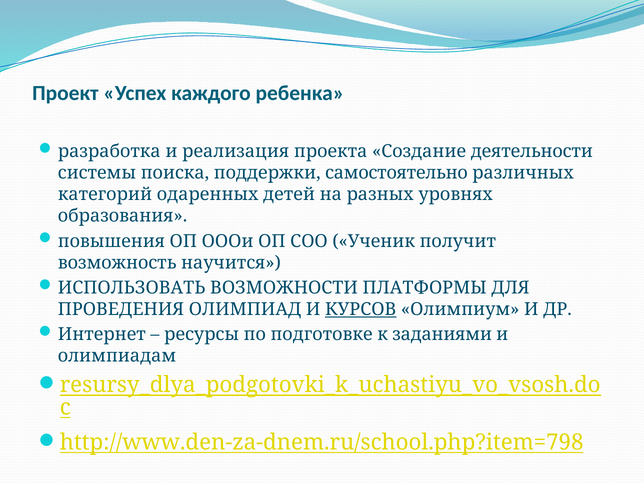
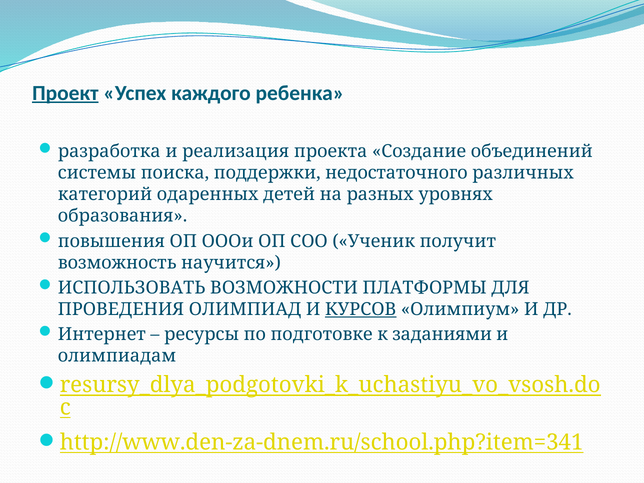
Проект underline: none -> present (65, 93)
деятельности: деятельности -> объединений (532, 151)
самостоятельно: самостоятельно -> недостаточного (396, 173)
http://www.den-za-dnem.ru/school.php?item=798: http://www.den-za-dnem.ru/school.php?item=798 -> http://www.den-za-dnem.ru/school.php?item=341 (322, 442)
